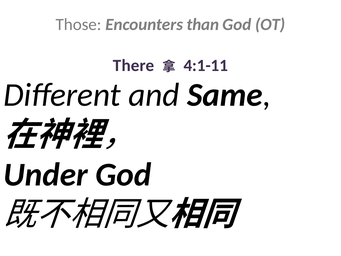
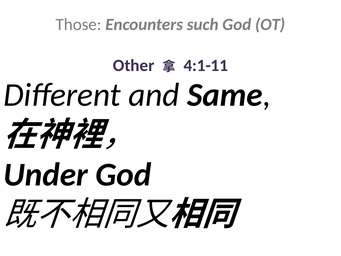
than: than -> such (203, 24)
There: There -> Other (134, 65)
